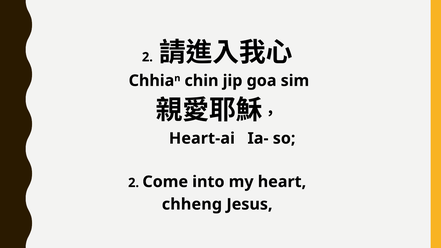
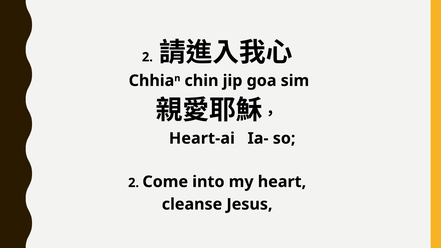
chheng: chheng -> cleanse (192, 204)
